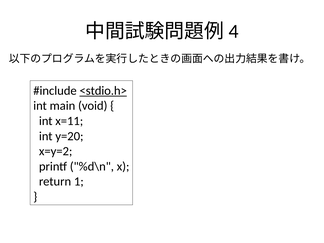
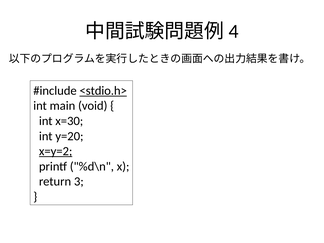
x=11: x=11 -> x=30 (69, 121)
x=y=2 underline: none -> present (56, 151)
1: 1 -> 3 (79, 181)
